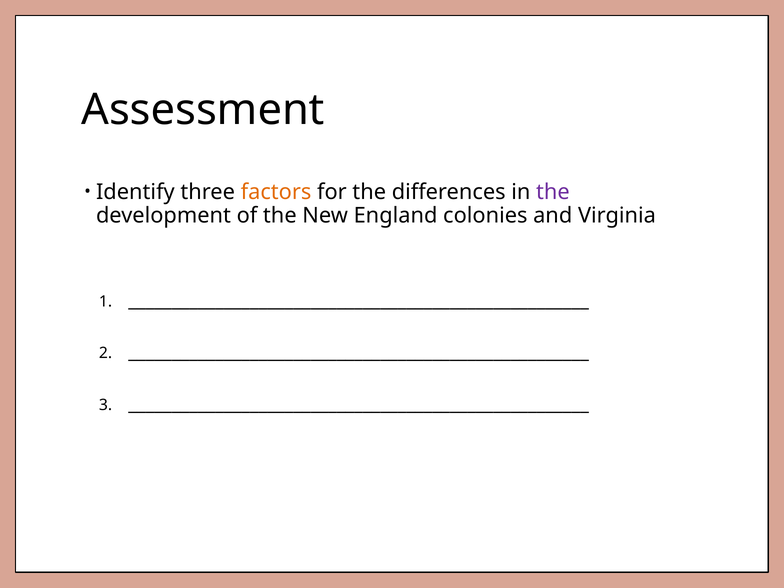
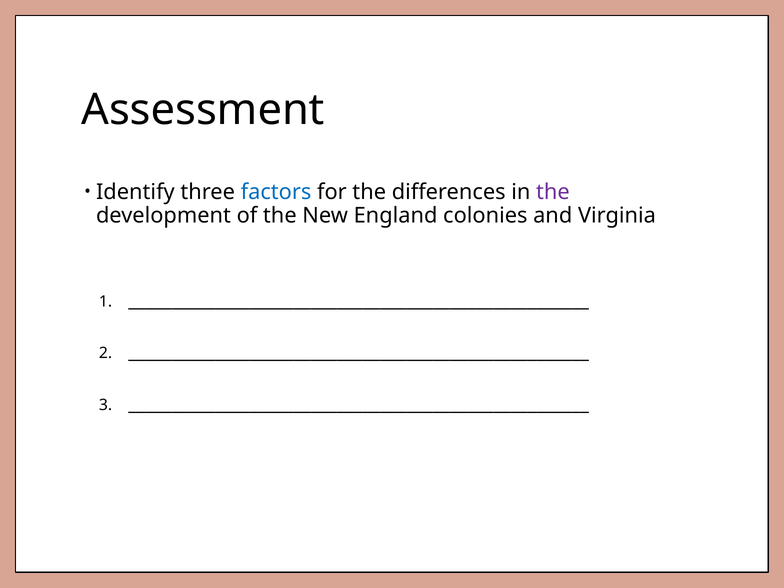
factors colour: orange -> blue (276, 192)
